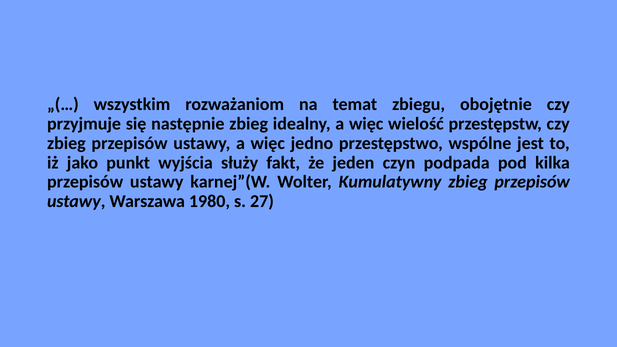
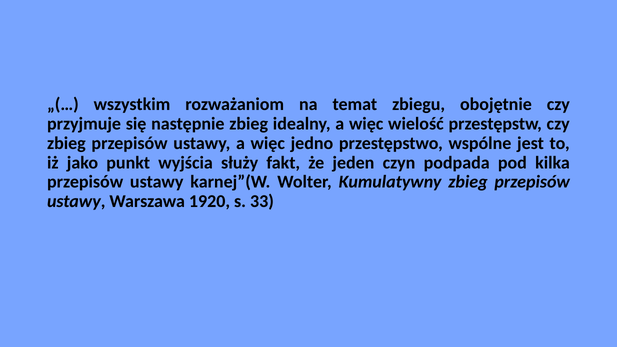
1980: 1980 -> 1920 (209, 202)
27: 27 -> 33 (262, 202)
